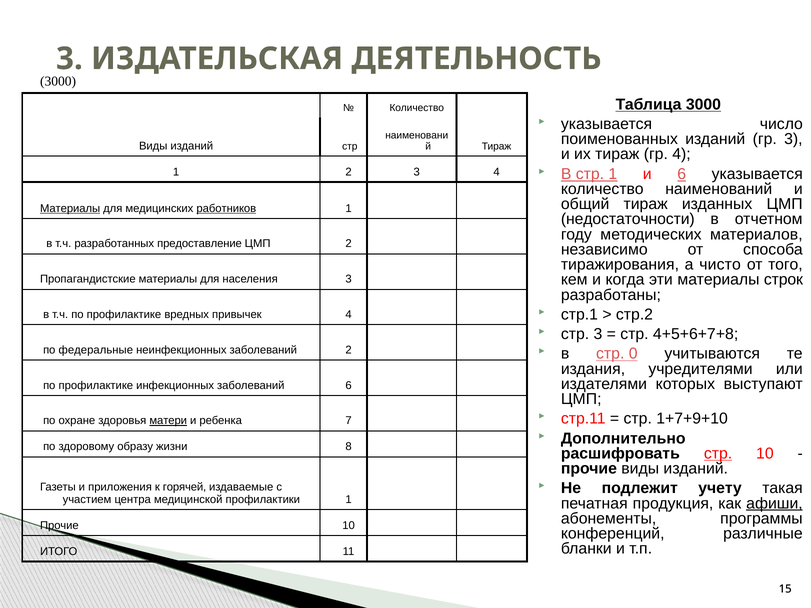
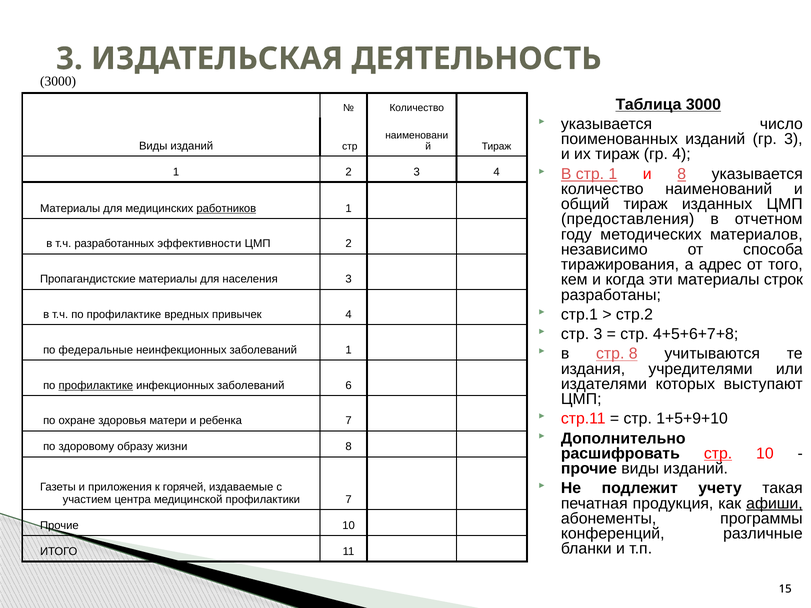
и 6: 6 -> 8 (682, 174)
Материалы underline: present -> none (70, 208)
недостаточности: недостаточности -> предоставления (628, 219)
предоставление: предоставление -> эффективности (199, 244)
чисто: чисто -> адрес (720, 265)
заболеваний 2: 2 -> 1 (349, 350)
стр 0: 0 -> 8 (633, 354)
профилактике underline: none -> present (96, 385)
1+7+9+10: 1+7+9+10 -> 1+5+9+10 (692, 419)
матери underline: present -> none (168, 421)
профилактики 1: 1 -> 7 (349, 500)
